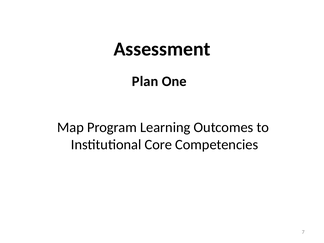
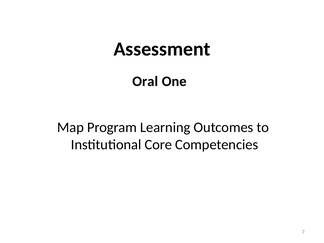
Plan: Plan -> Oral (145, 81)
